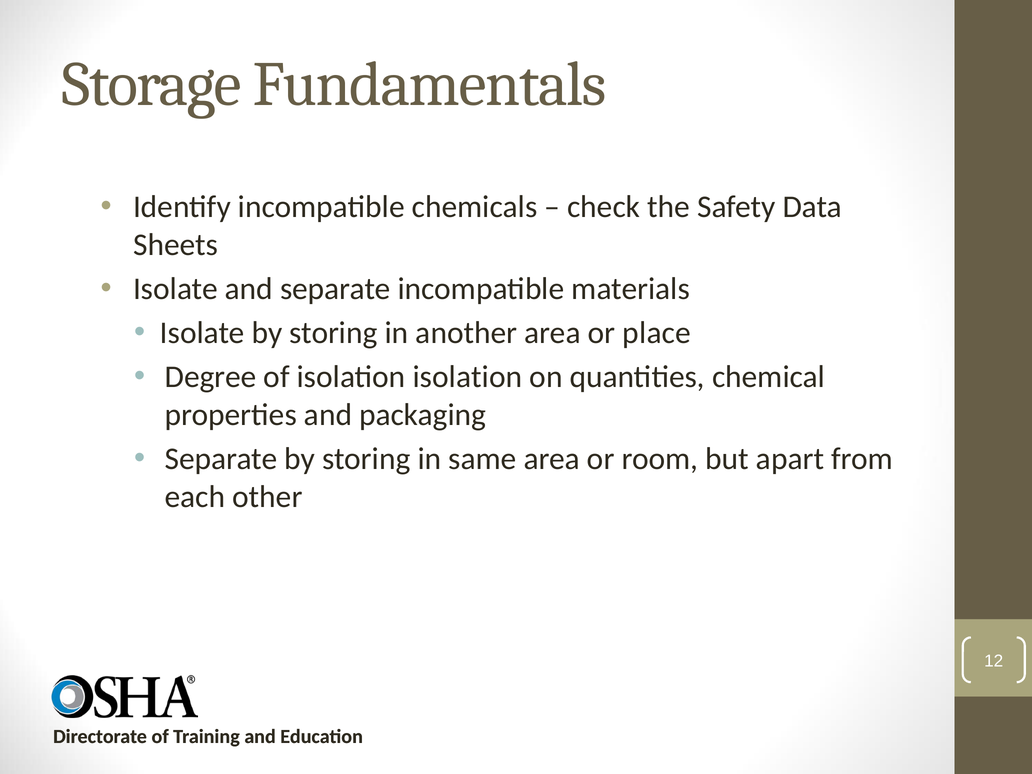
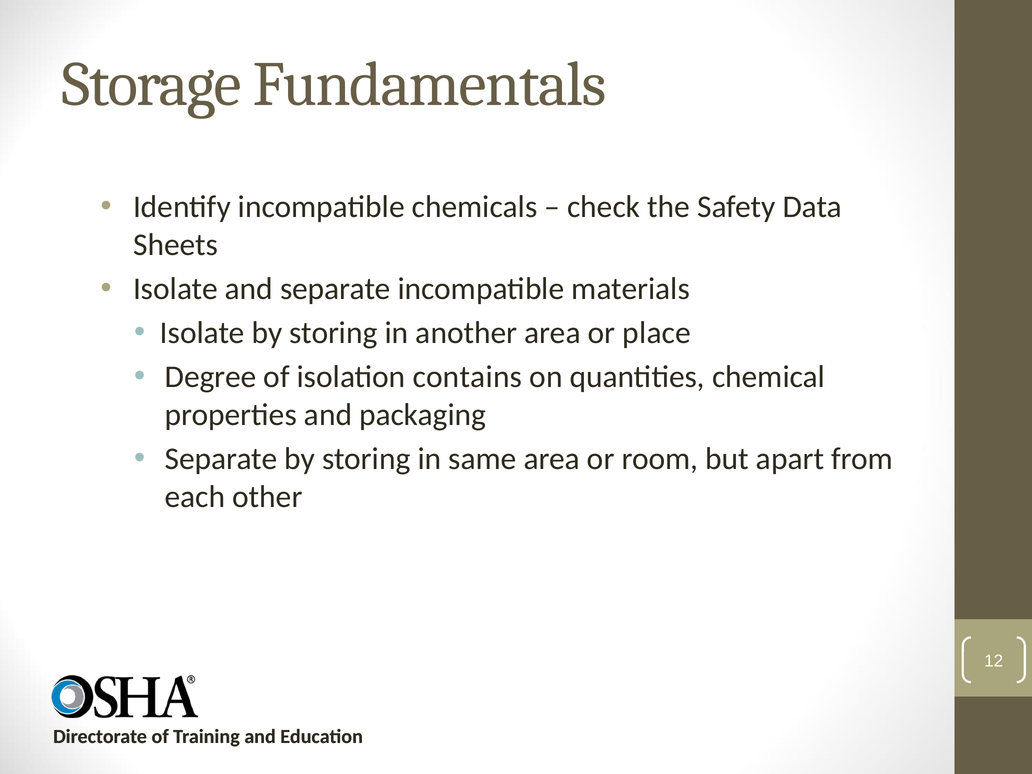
isolation isolation: isolation -> contains (467, 377)
